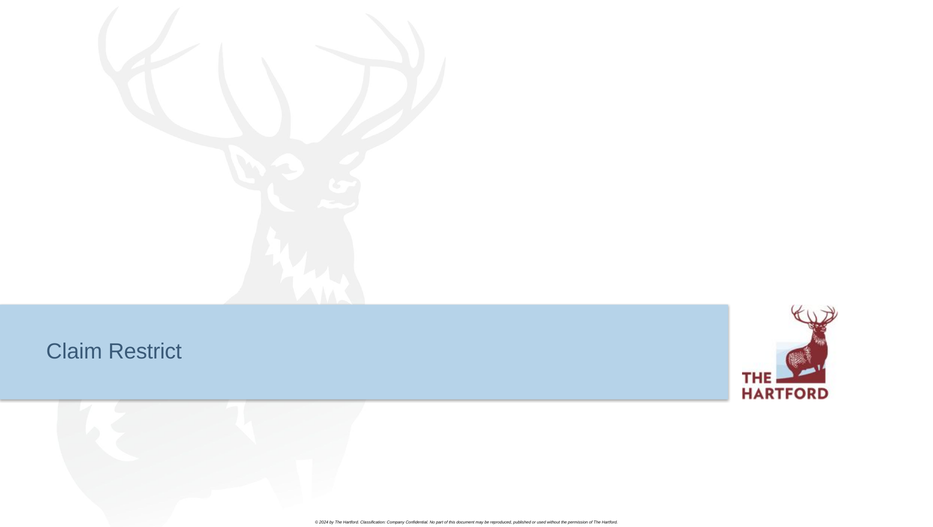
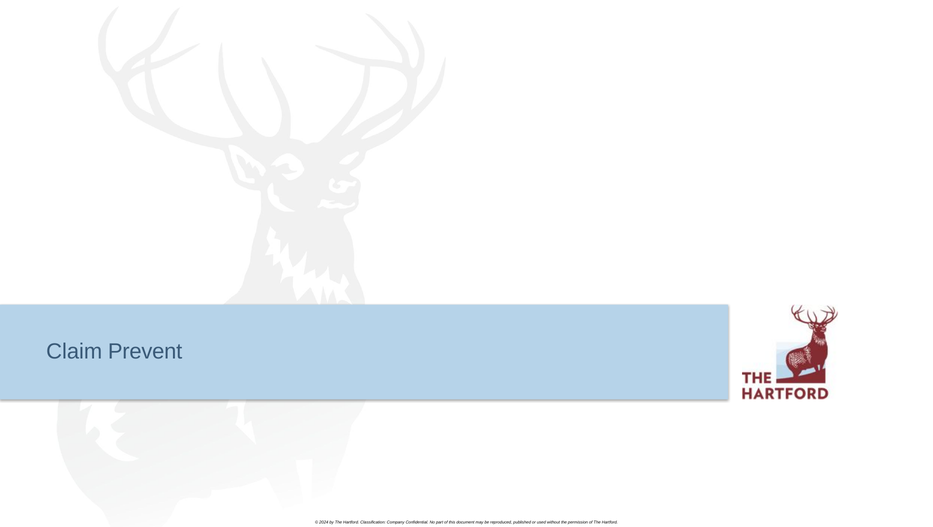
Restrict: Restrict -> Prevent (145, 351)
